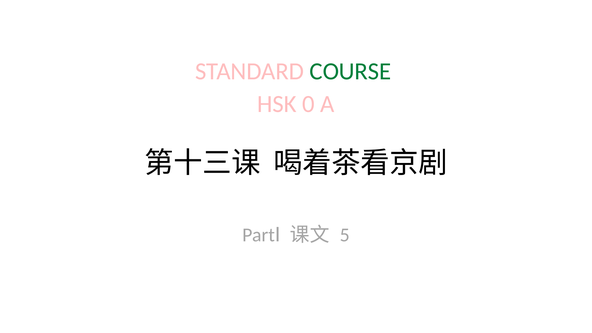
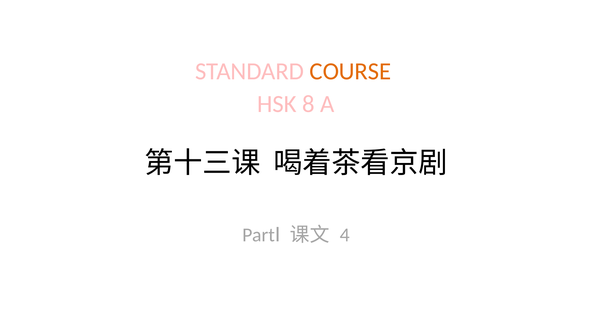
COURSE colour: green -> orange (350, 71)
0: 0 -> 8 (309, 104)
5: 5 -> 4 (345, 235)
